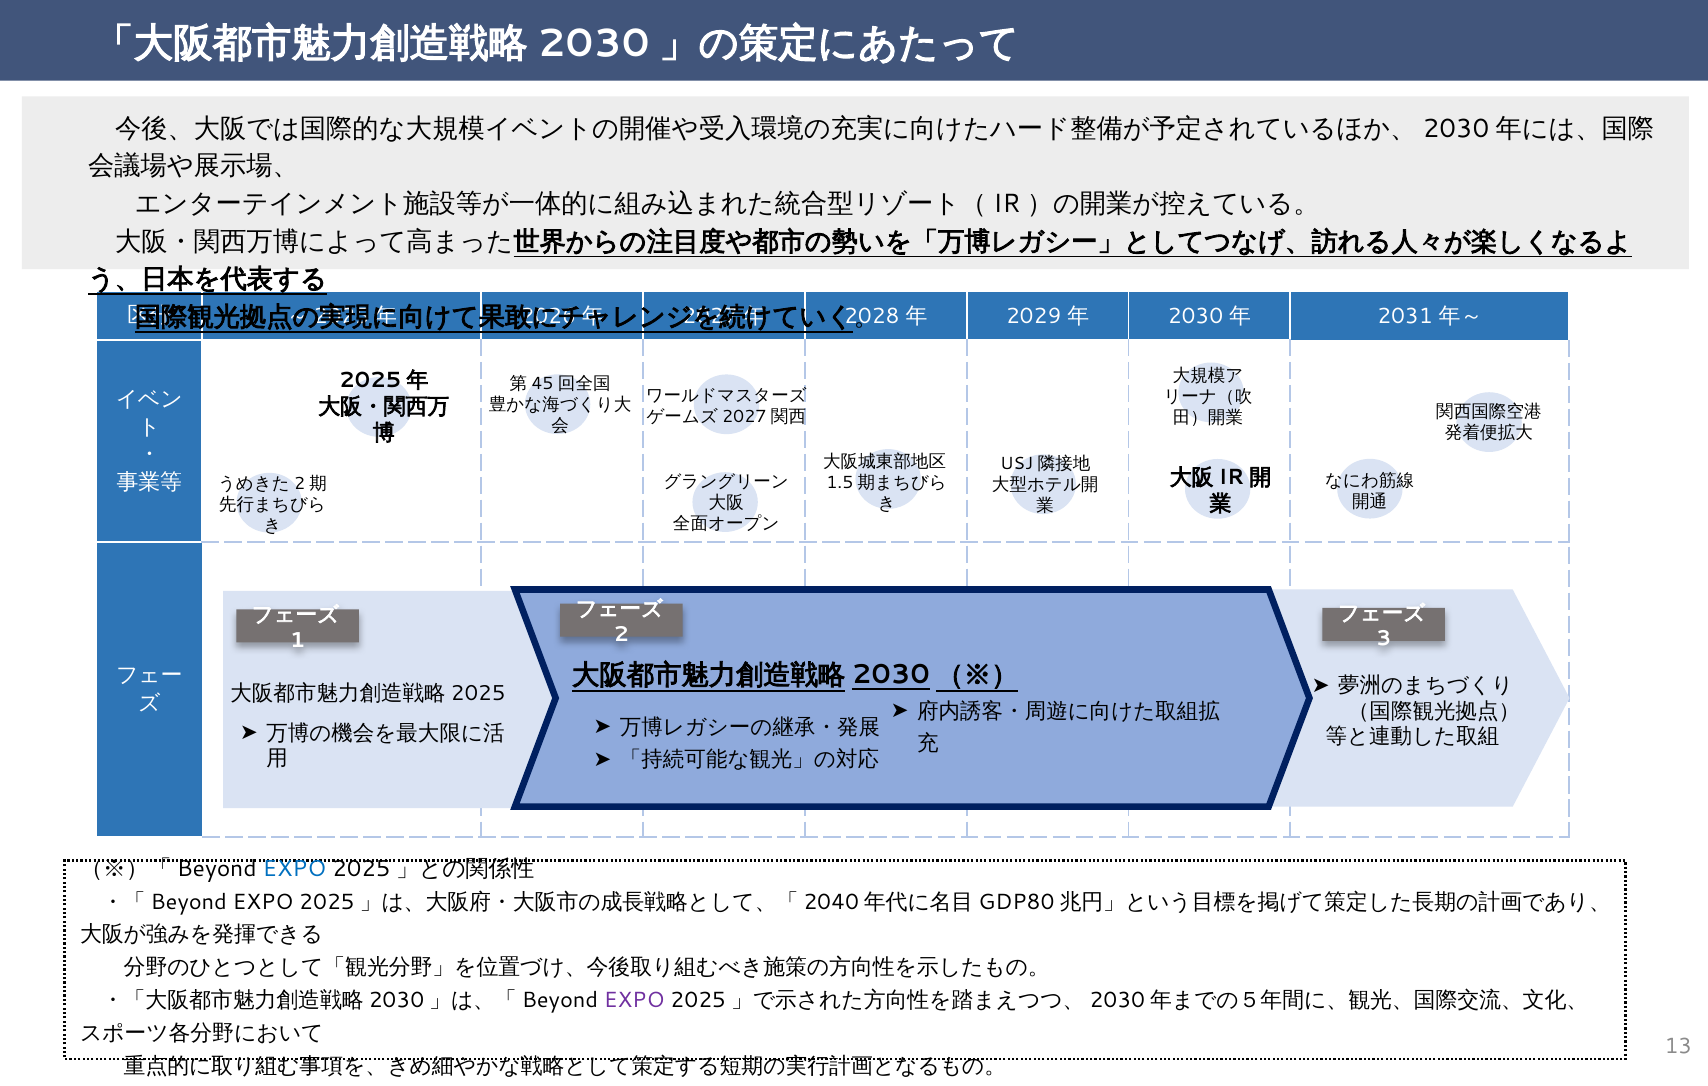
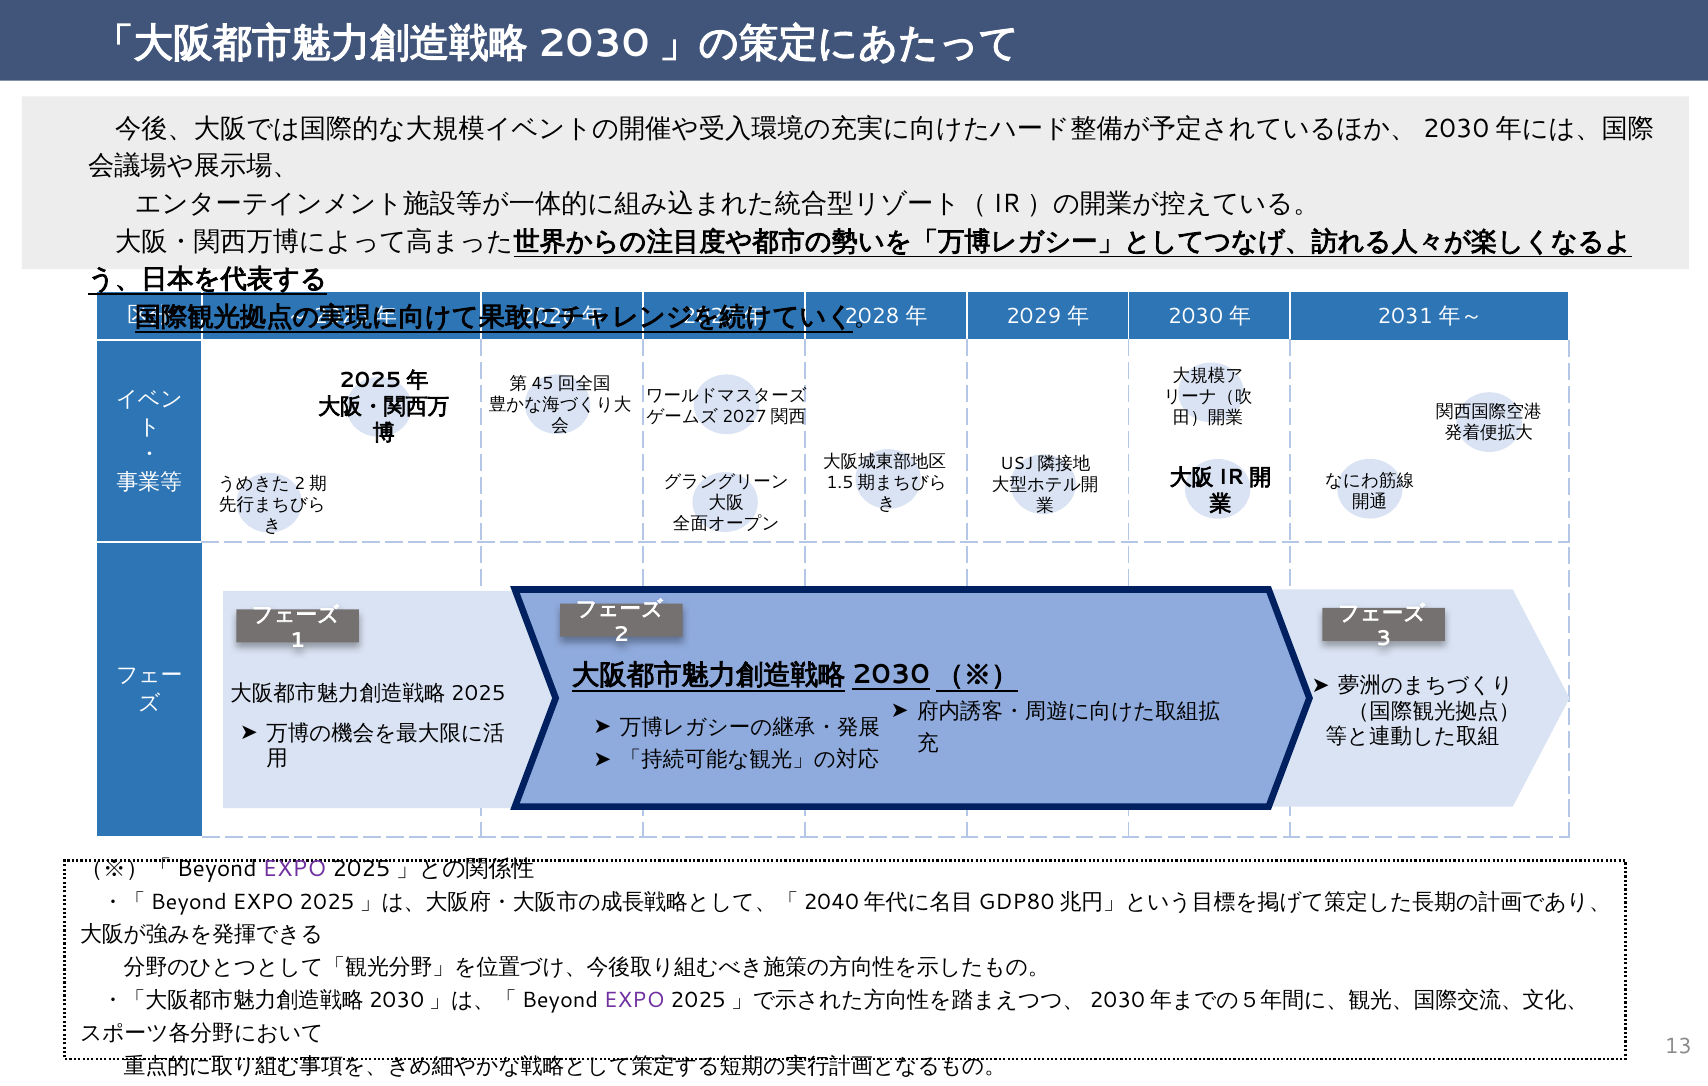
EXPO colour: blue -> purple (295, 869)
